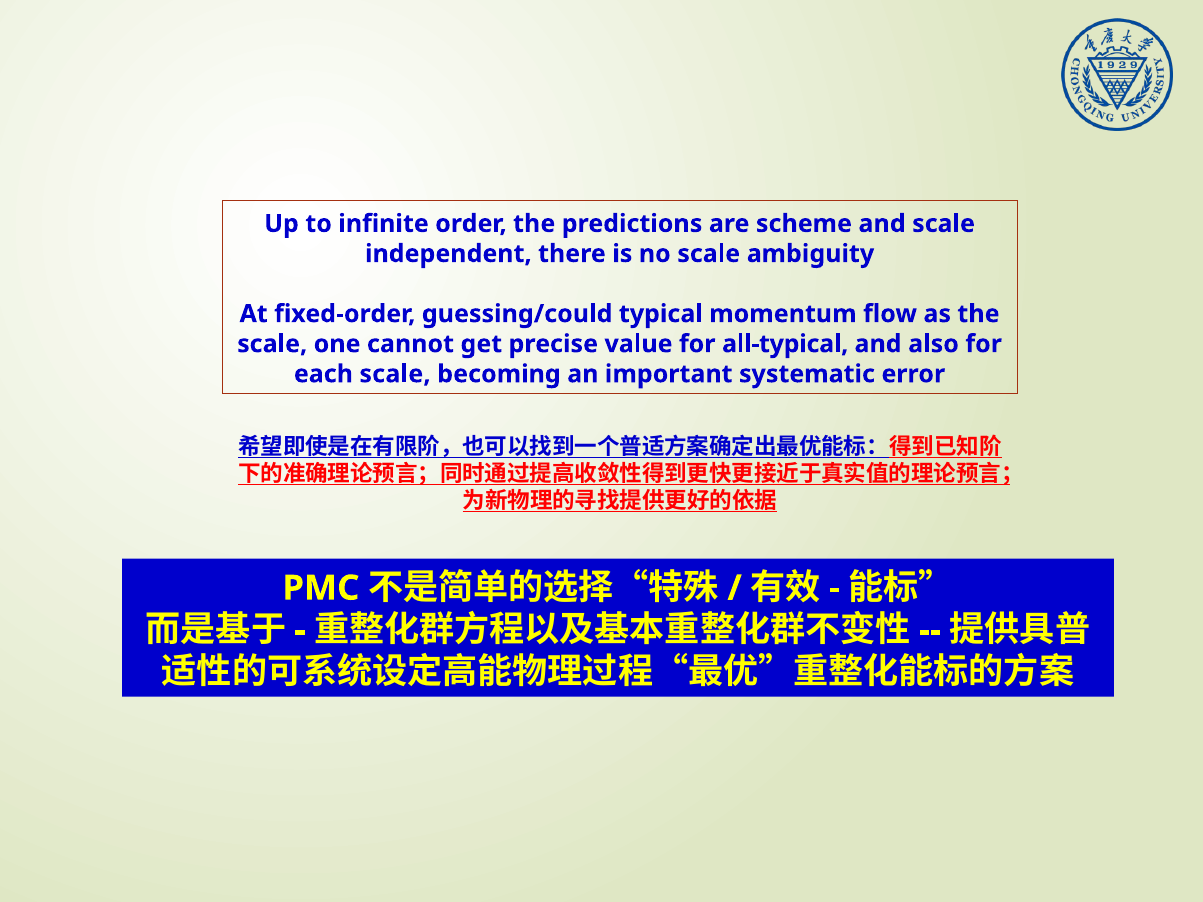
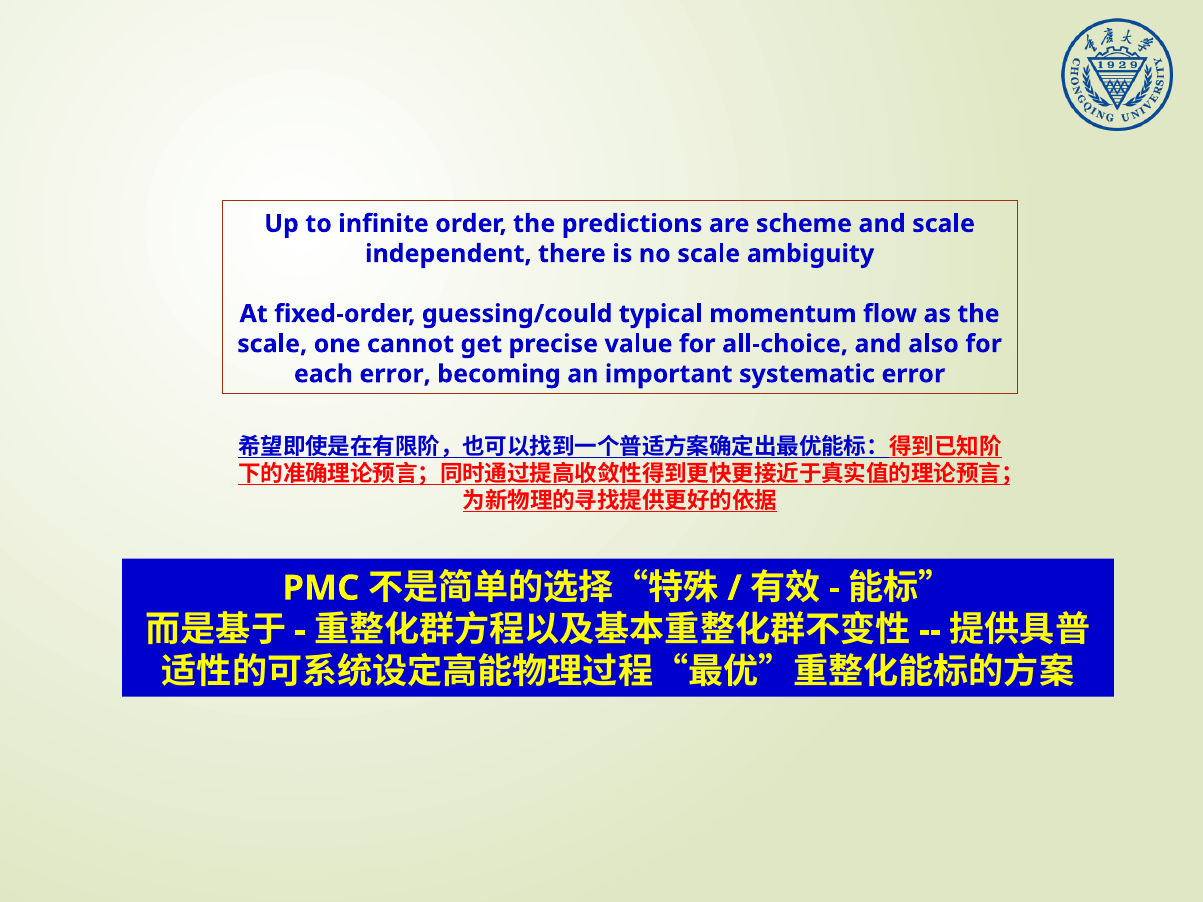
all-typical: all-typical -> all-choice (785, 344)
each scale: scale -> error (395, 374)
